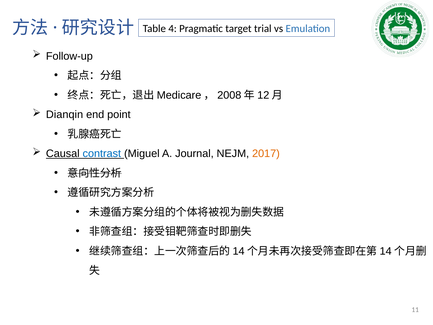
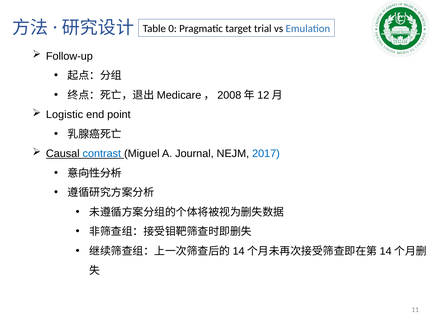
4: 4 -> 0 (173, 28)
Dianqin: Dianqin -> Logistic (65, 115)
2017 colour: orange -> blue (266, 154)
